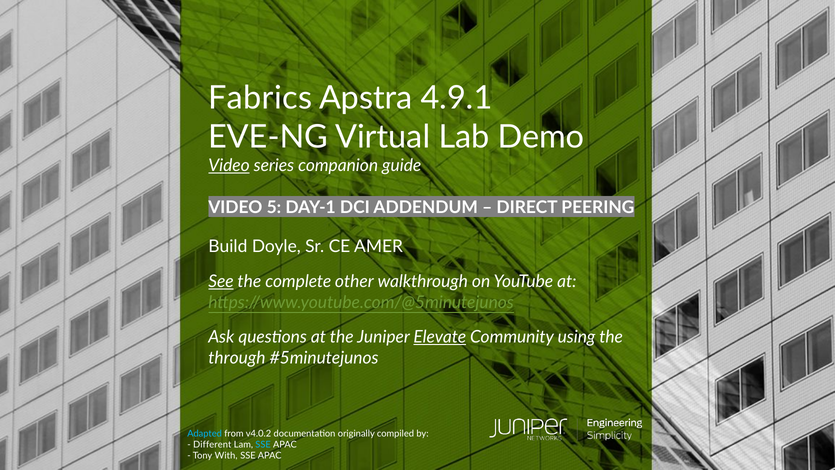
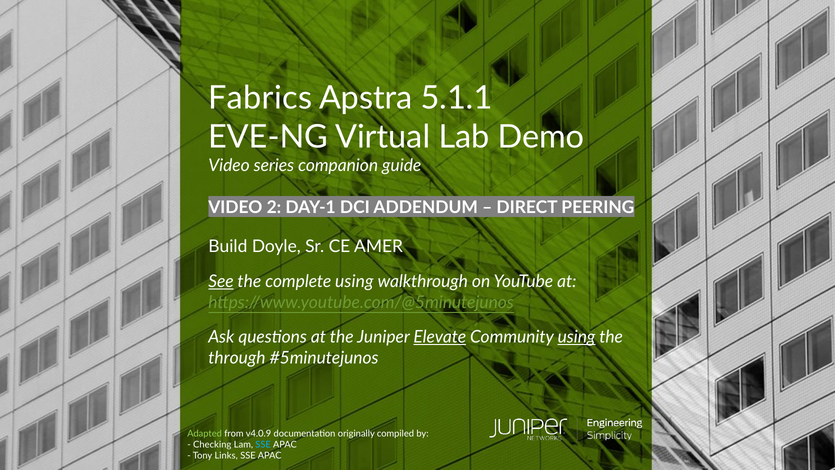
4.9.1: 4.9.1 -> 5.1.1 (457, 98)
Video underline: present -> none (229, 166)
5: 5 -> 2 (274, 207)
complete other: other -> using (354, 281)
using underline: none -> present (577, 337)
Adapted colour: light blue -> light green (205, 433)
v4.0.2: v4.0.2 -> v4.0.9 (258, 433)
Different: Different -> Checking (212, 444)
With: With -> Links (226, 456)
